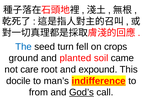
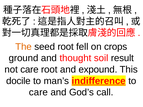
The colour: blue -> orange (24, 47)
seed turn: turn -> root (66, 47)
planted: planted -> thought (75, 58)
came: came -> result (122, 58)
from: from -> care (38, 93)
God’s underline: present -> none (81, 93)
